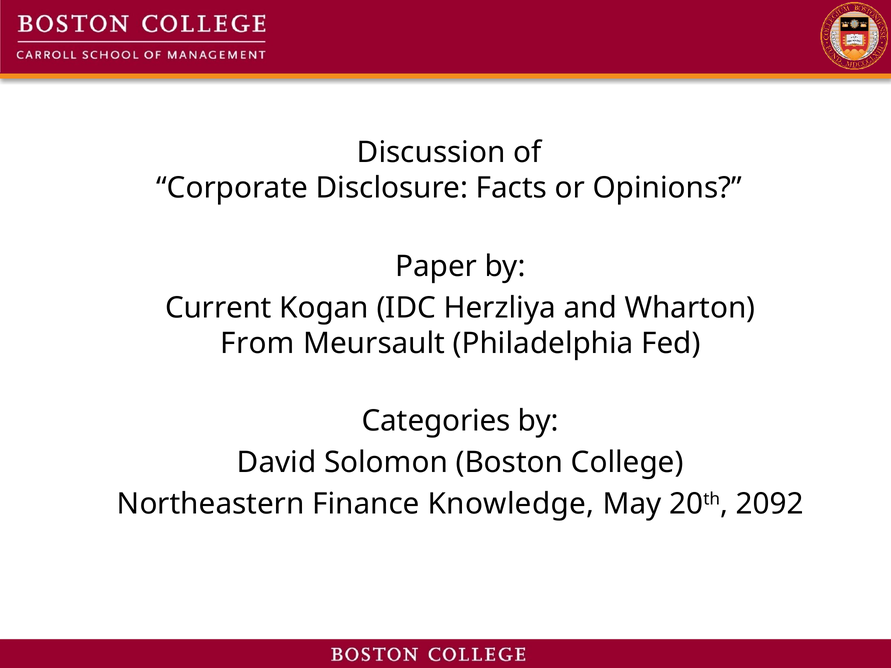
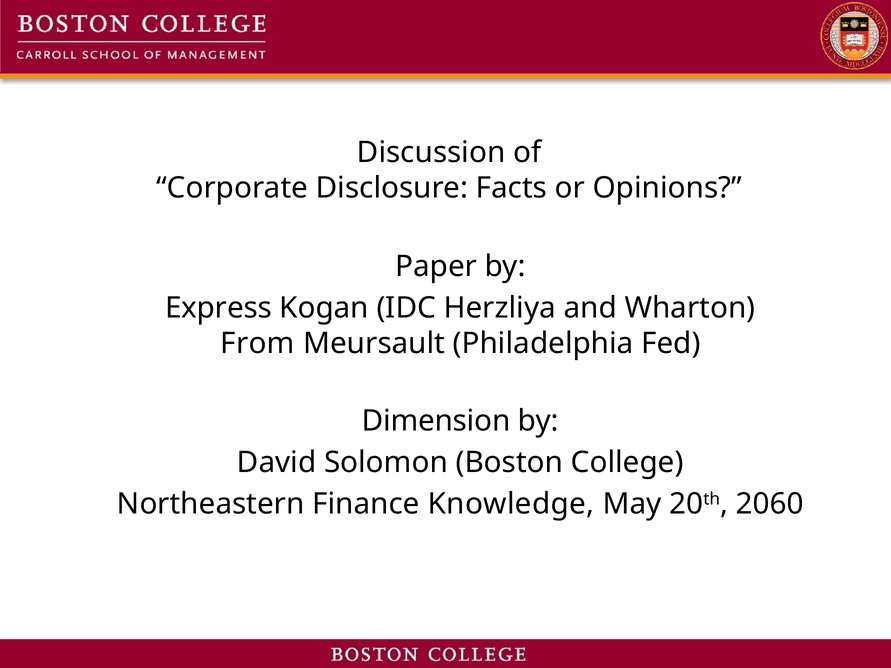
Current: Current -> Express (218, 308)
Categories: Categories -> Dimension (436, 421)
2092: 2092 -> 2060 (770, 504)
